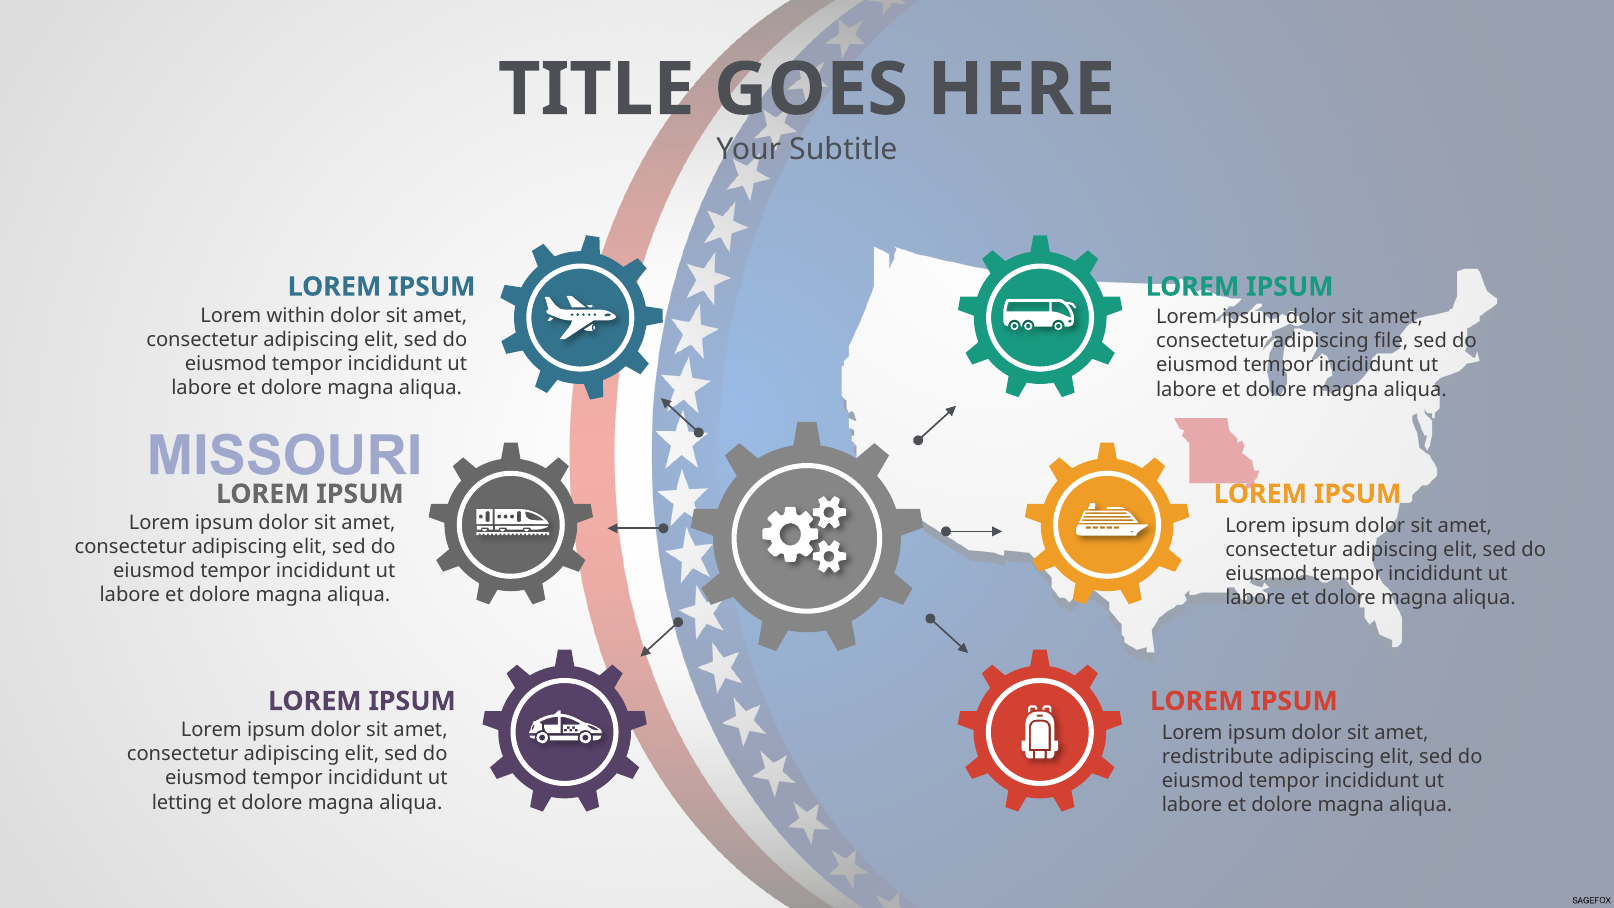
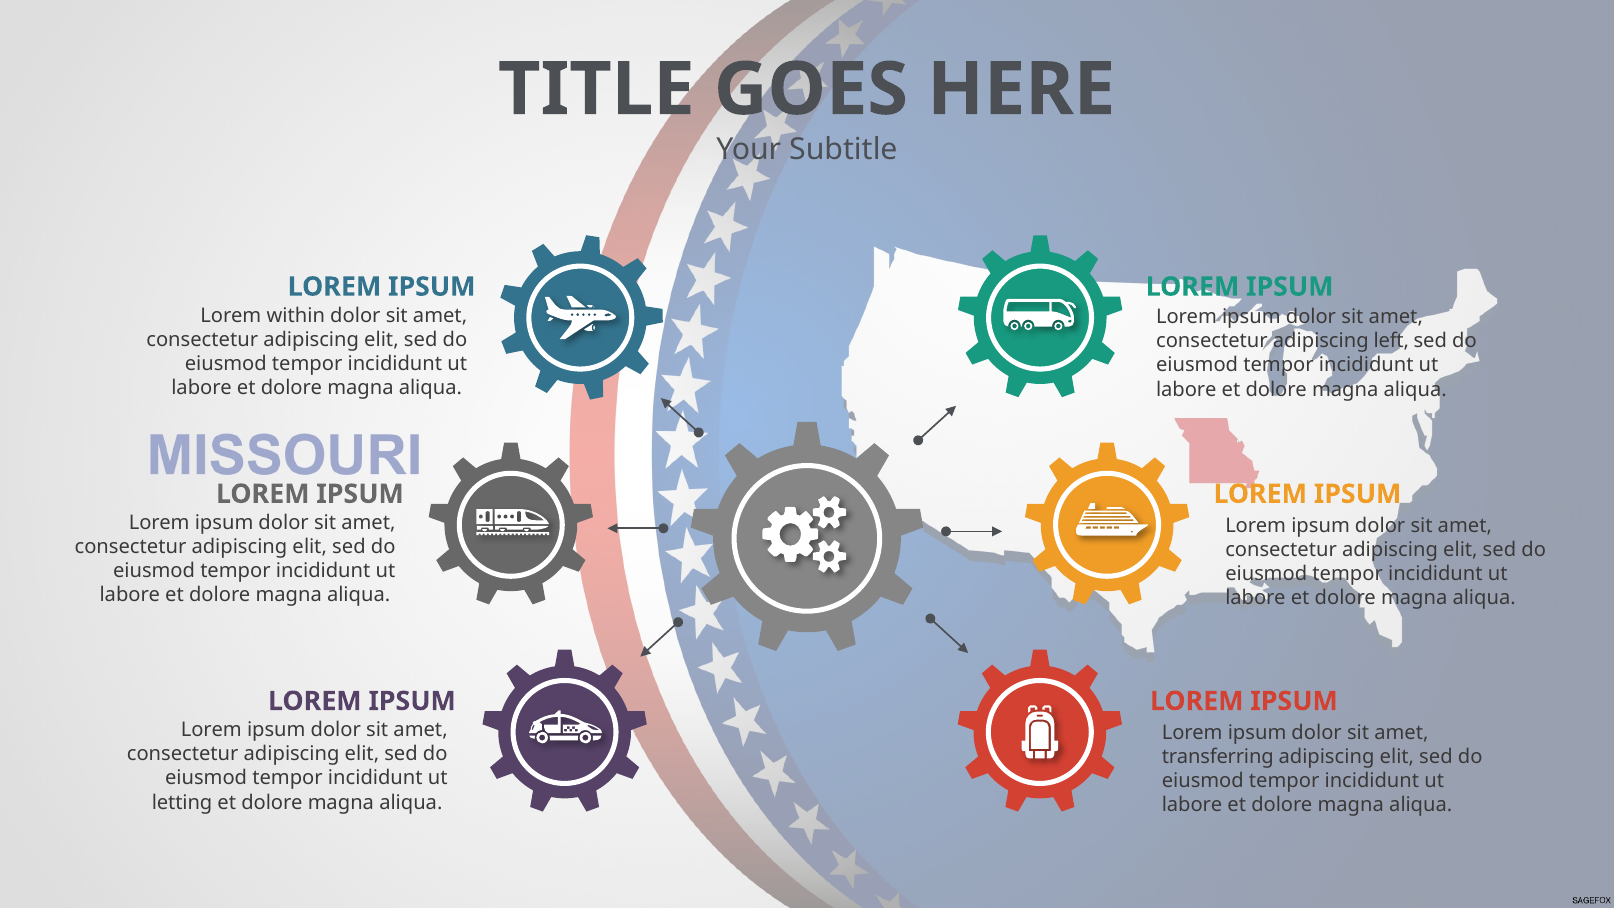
file: file -> left (1391, 341)
redistribute: redistribute -> transferring (1218, 757)
